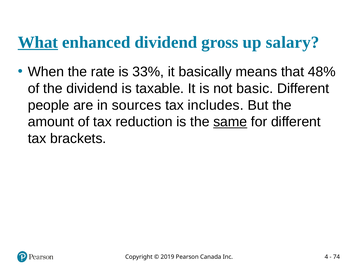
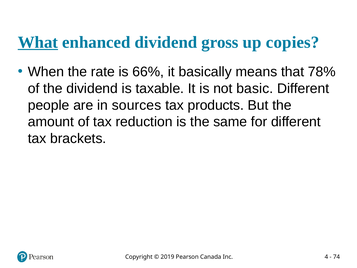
salary: salary -> copies (293, 42)
33%: 33% -> 66% (148, 72)
48%: 48% -> 78% (322, 72)
includes: includes -> products (216, 105)
same underline: present -> none (230, 122)
